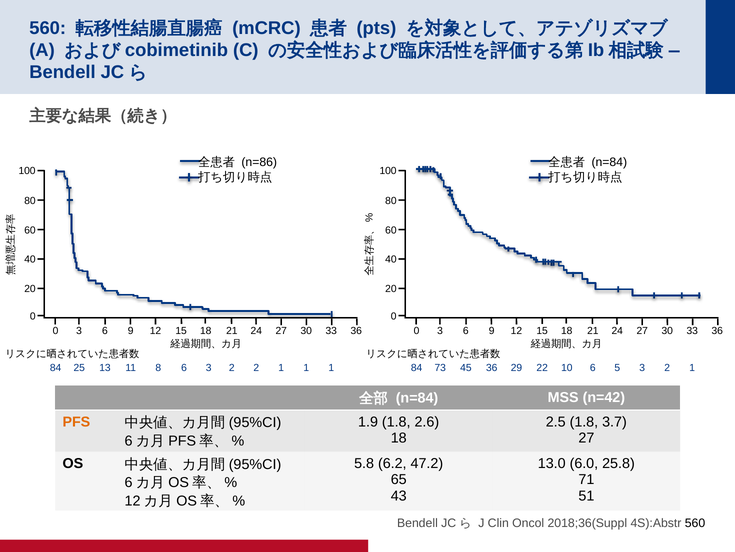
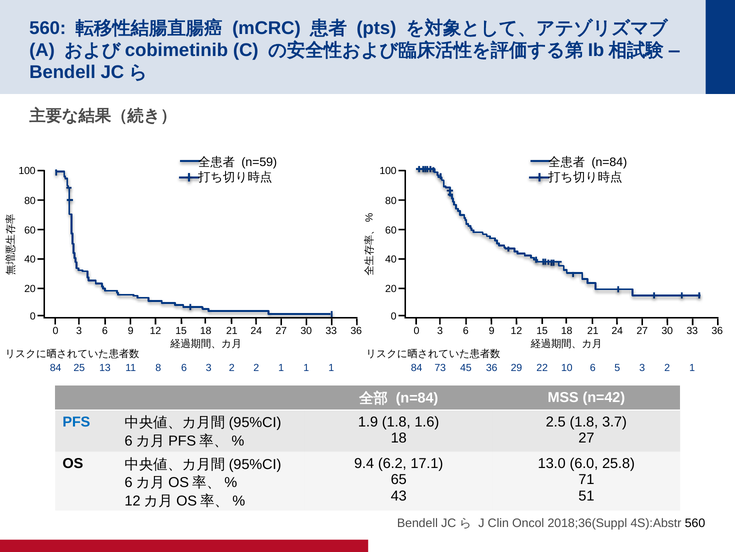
n=86: n=86 -> n=59 (259, 162)
PFS colour: orange -> blue (76, 421)
2.6: 2.6 -> 1.6 (427, 421)
5.8: 5.8 -> 9.4 (364, 463)
47.2: 47.2 -> 17.1 (427, 463)
